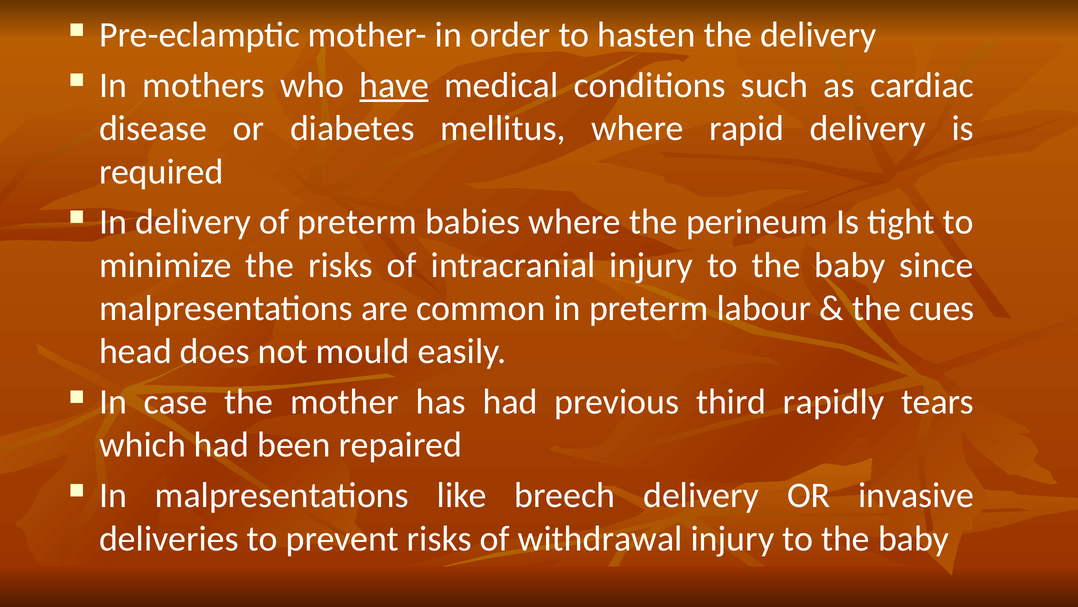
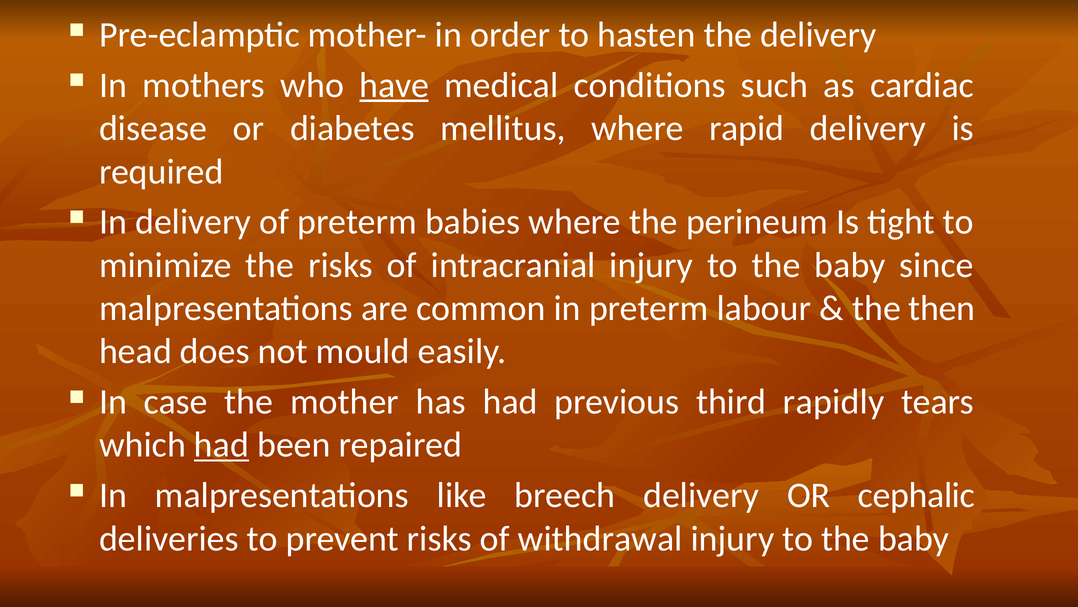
cues: cues -> then (942, 308)
had underline: none -> present (221, 445)
invasive: invasive -> cephalic (916, 495)
